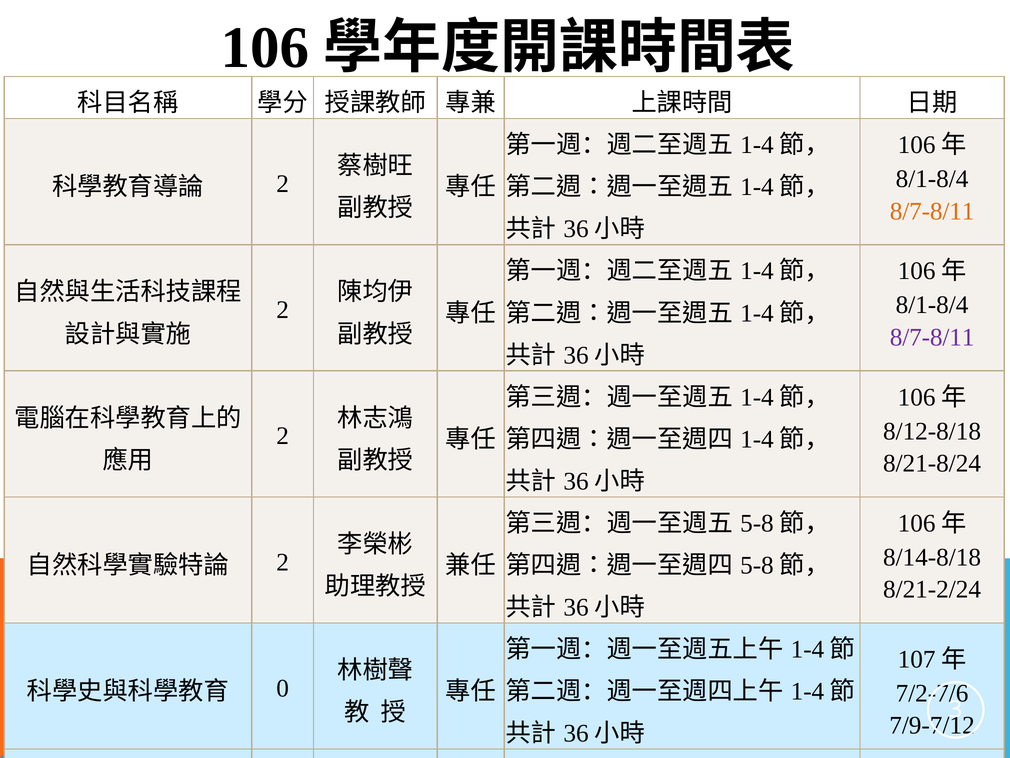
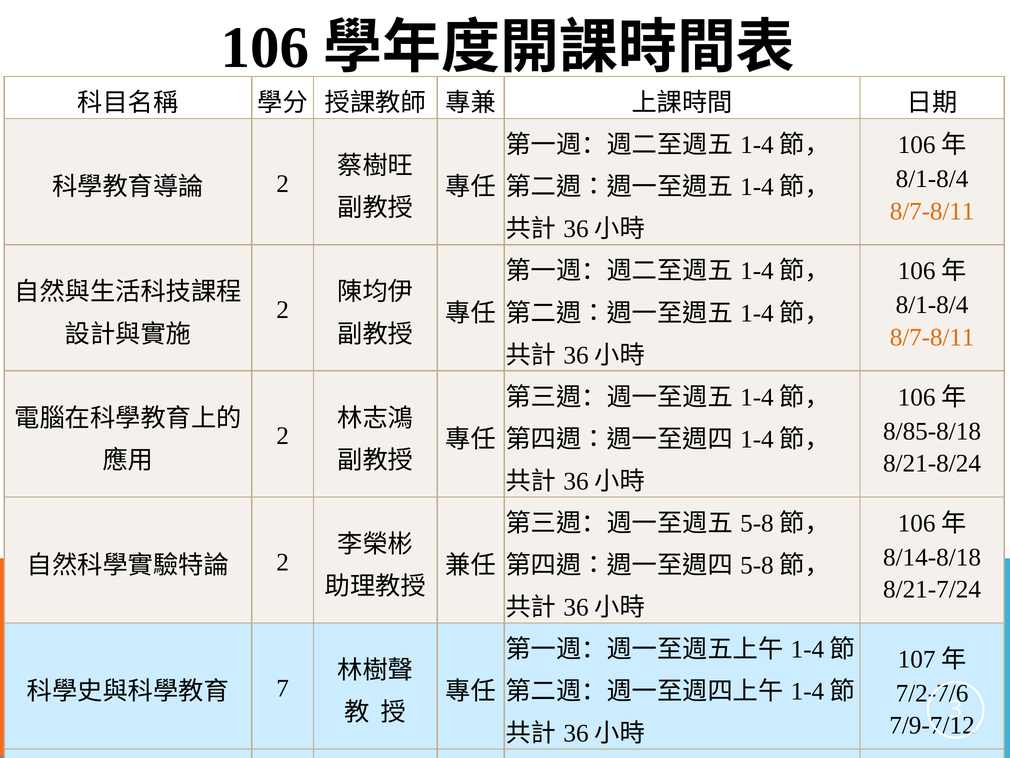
8/7-8/11 colour: purple -> orange (932, 337)
8/12-8/18: 8/12-8/18 -> 8/85-8/18 (932, 431)
8/21-2/24: 8/21-2/24 -> 8/21-7/24 (932, 589)
0: 0 -> 7 (283, 688)
